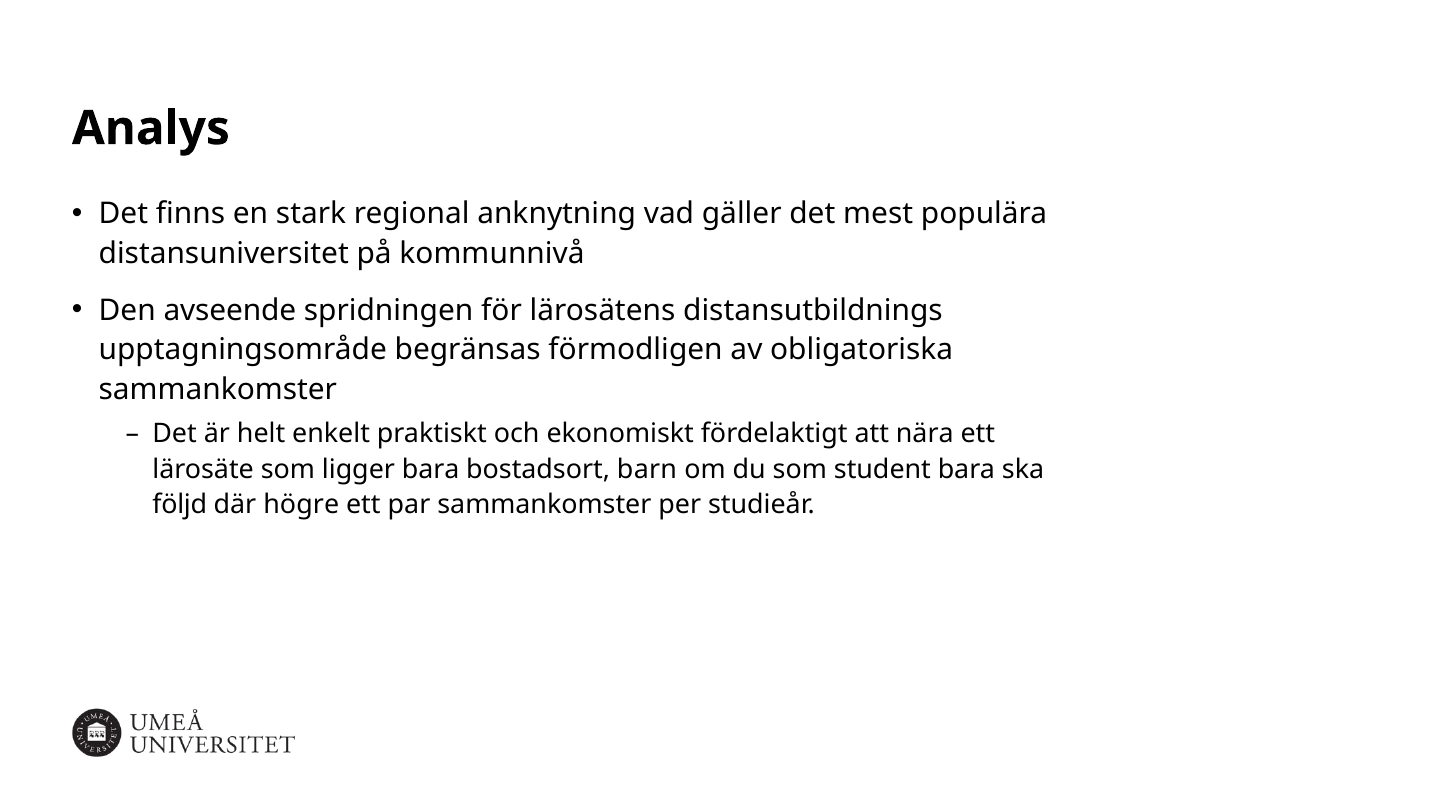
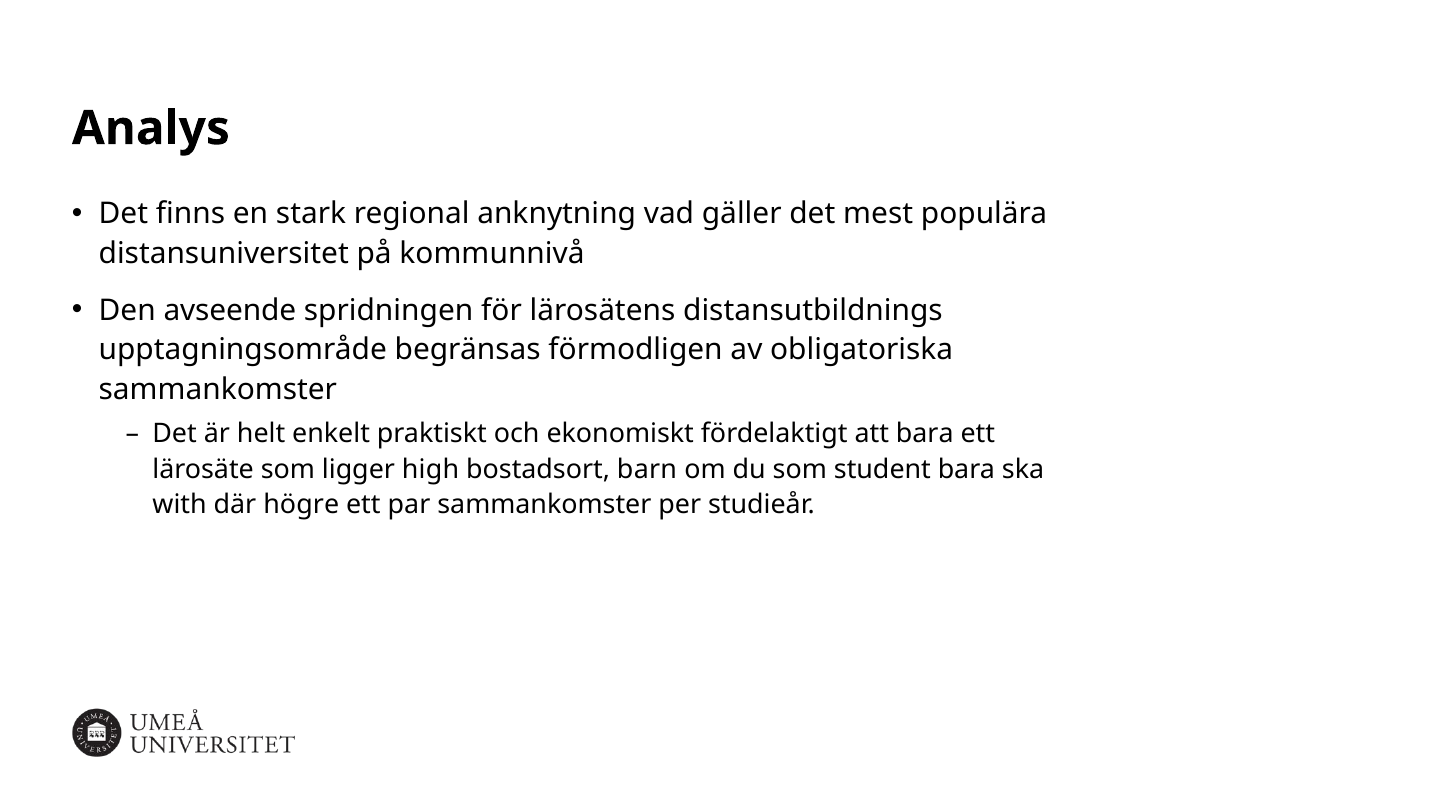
att nära: nära -> bara (925, 434)
ligger bara: bara -> high (431, 469)
följd: följd -> with (180, 504)
